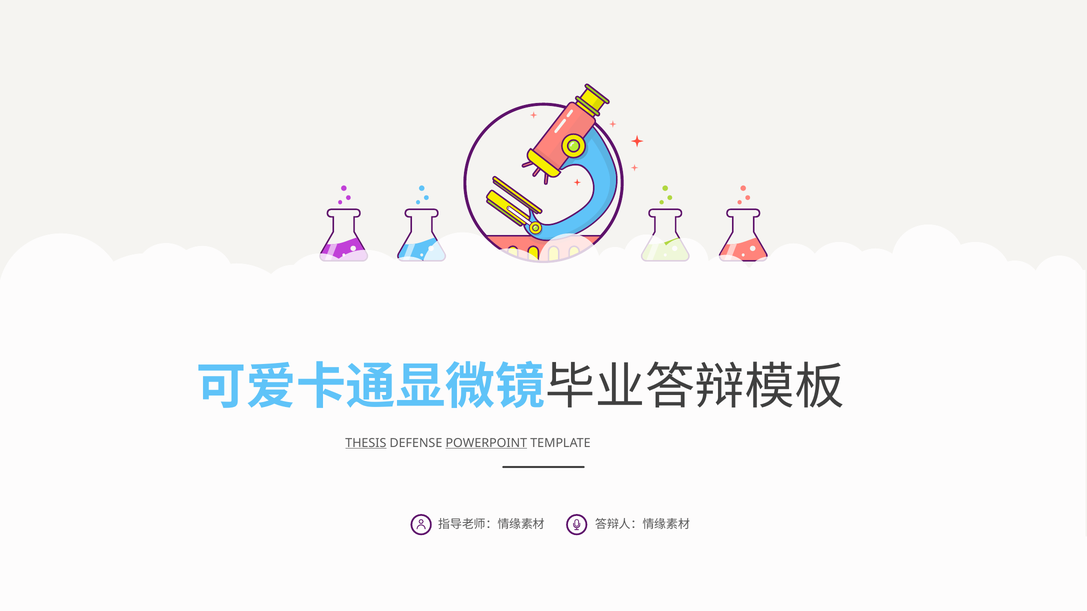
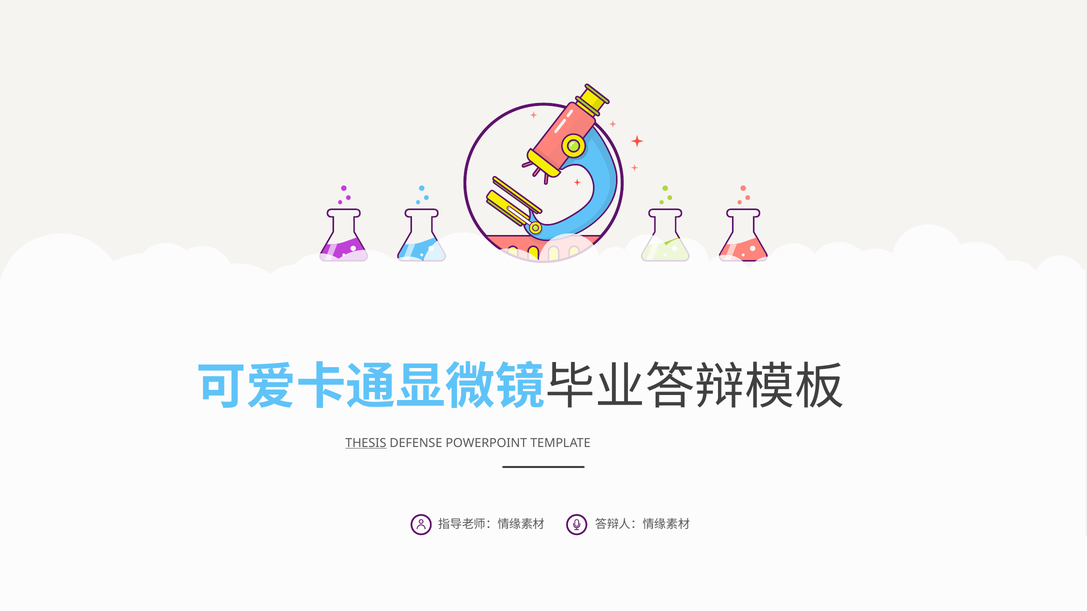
POWERPOINT underline: present -> none (486, 443)
